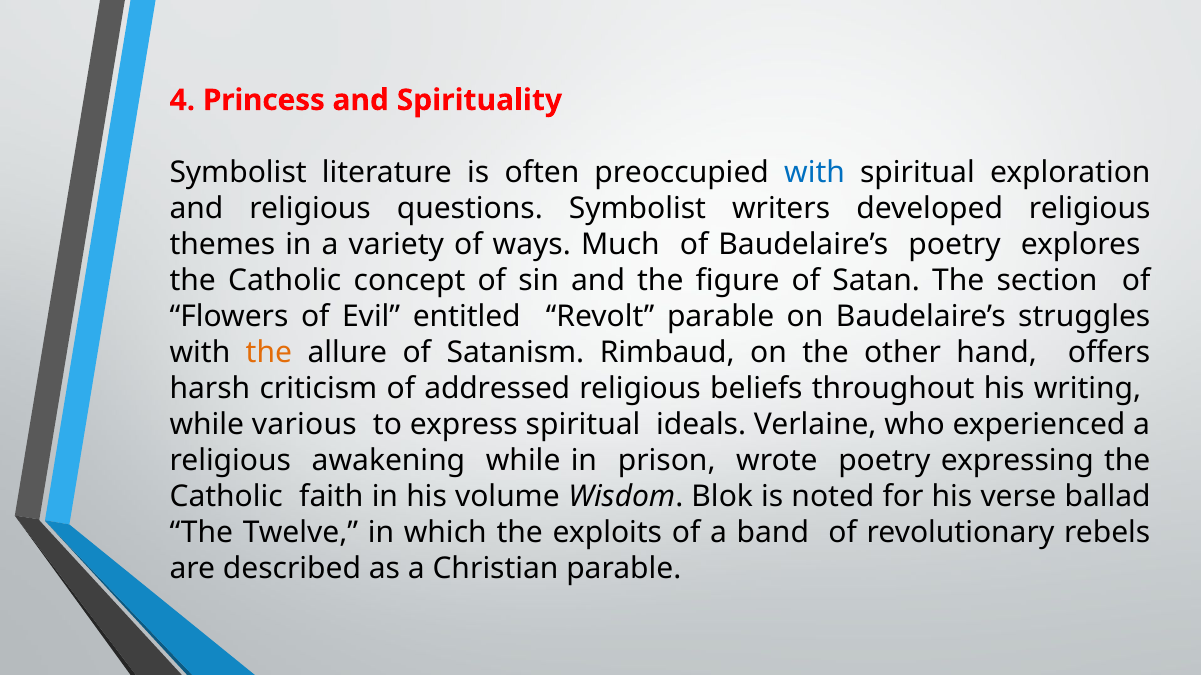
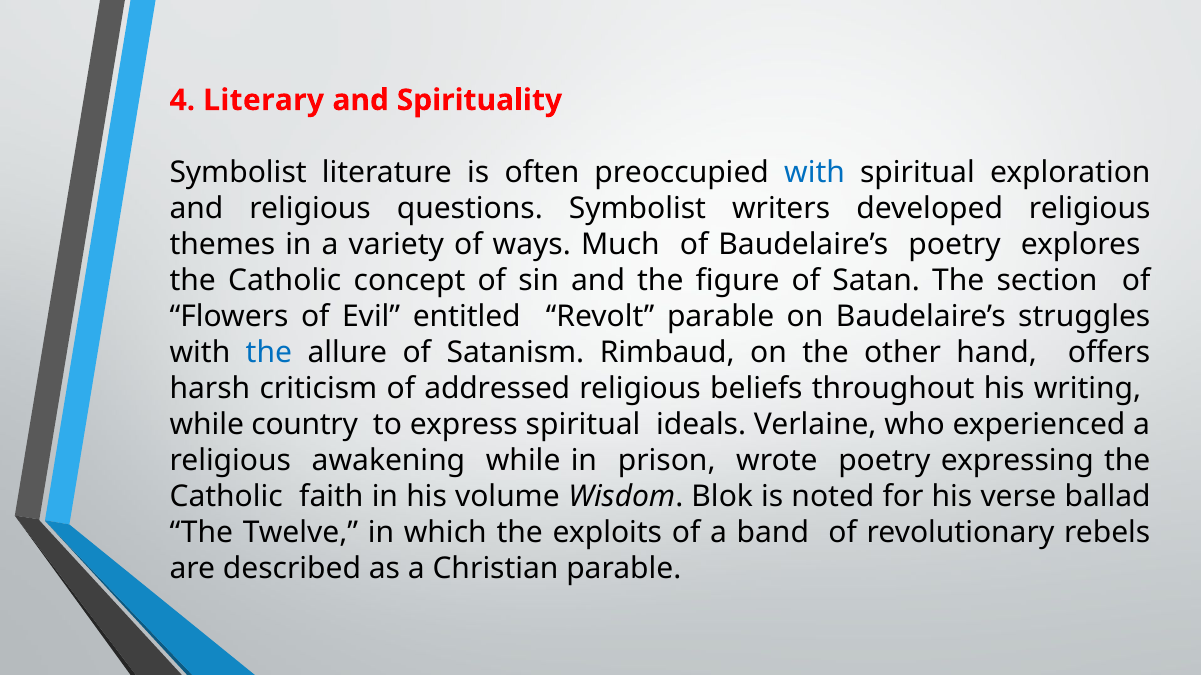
Princess: Princess -> Literary (264, 100)
the colour: orange -> blue (269, 352)
various: various -> country (305, 425)
